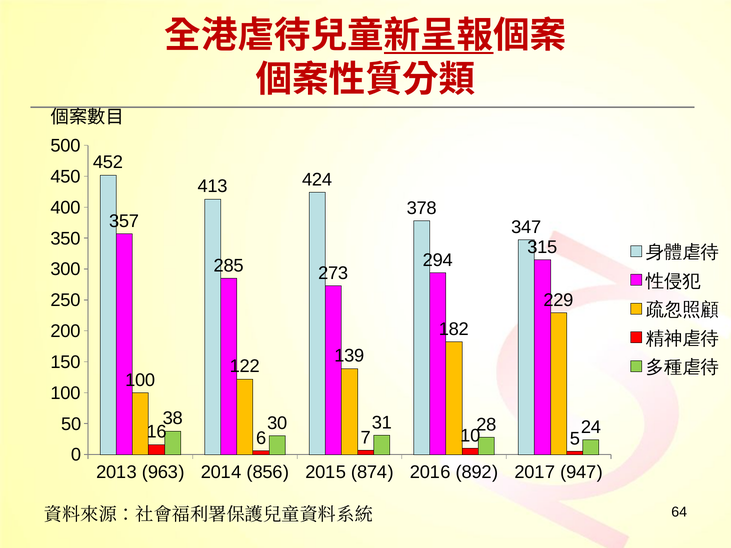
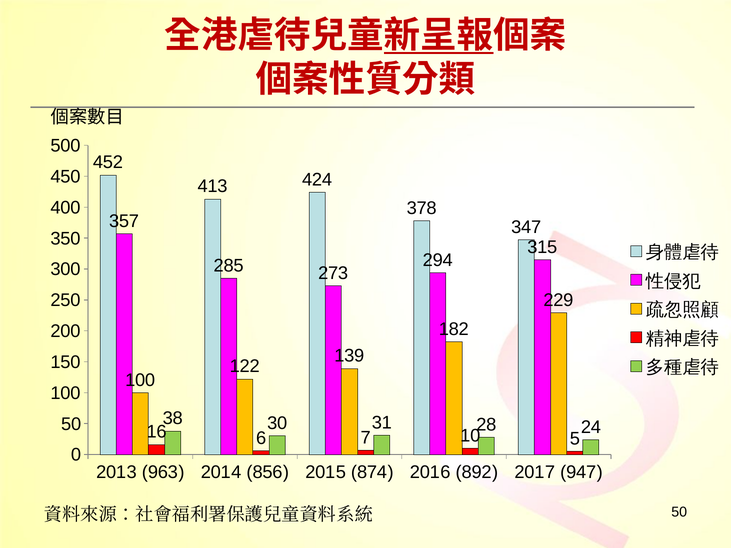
64: 64 -> 50 (679, 512)
